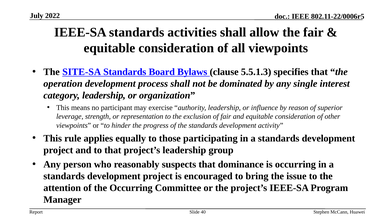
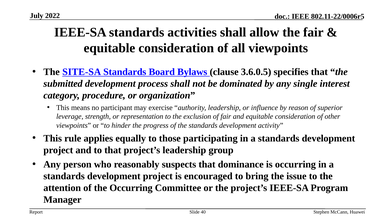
5.5.1.3: 5.5.1.3 -> 3.6.0.5 (256, 72)
operation: operation -> submitted (63, 84)
category leadership: leadership -> procedure (104, 95)
